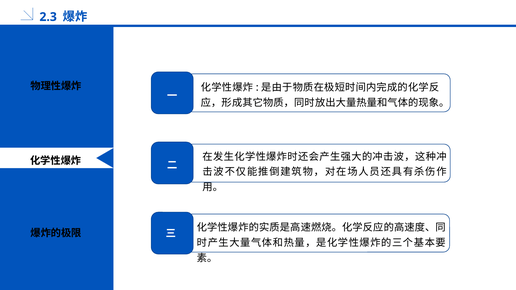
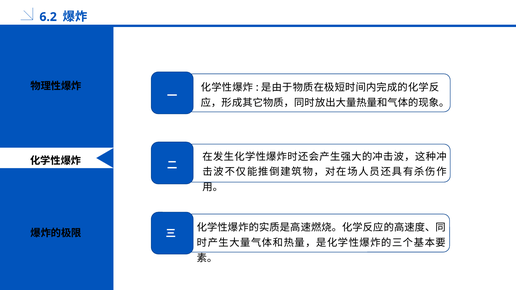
2.3: 2.3 -> 6.2 (48, 17)
